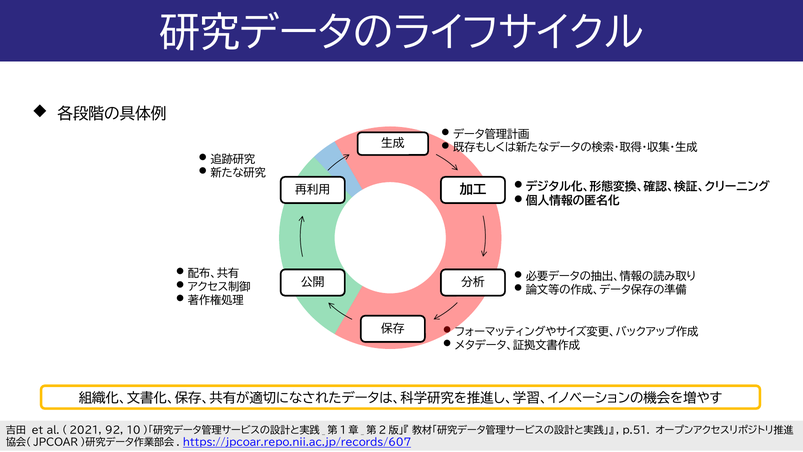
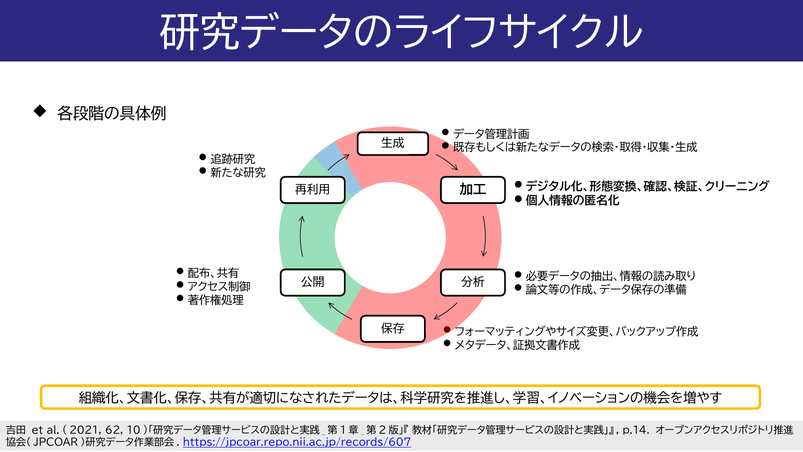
92: 92 -> 62 (114, 430)
p.51: p.51 -> p.14 (636, 430)
